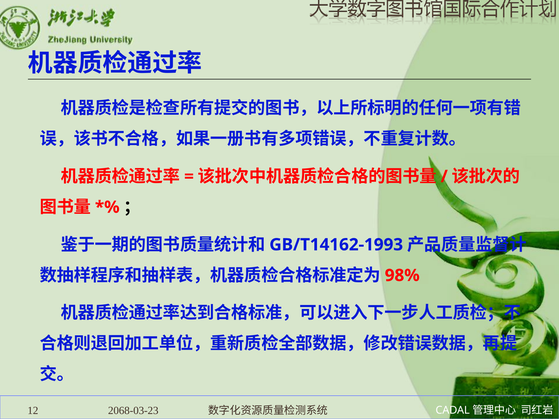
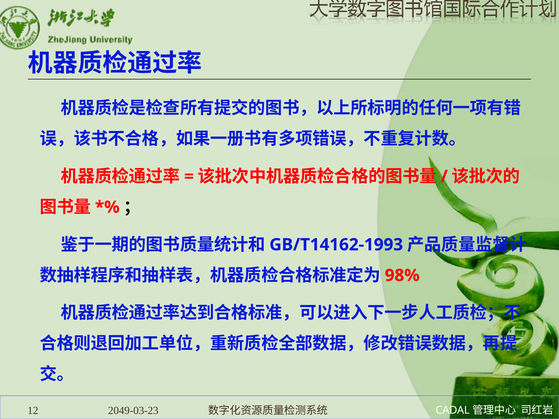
2068-03-23: 2068-03-23 -> 2049-03-23 (133, 411)
